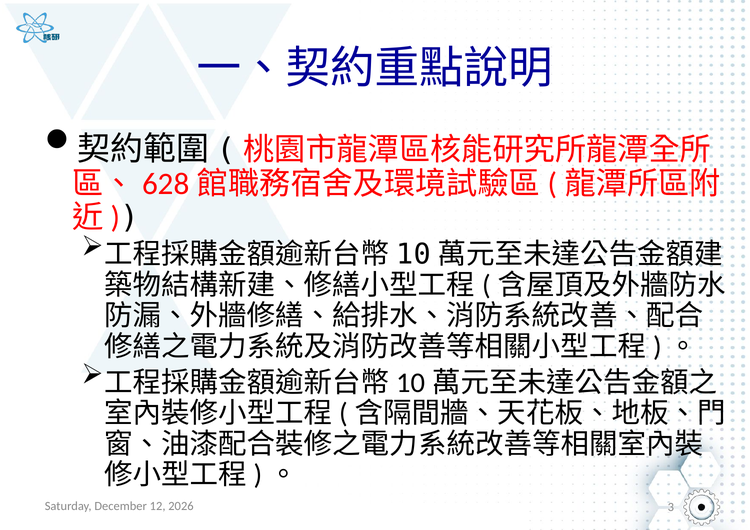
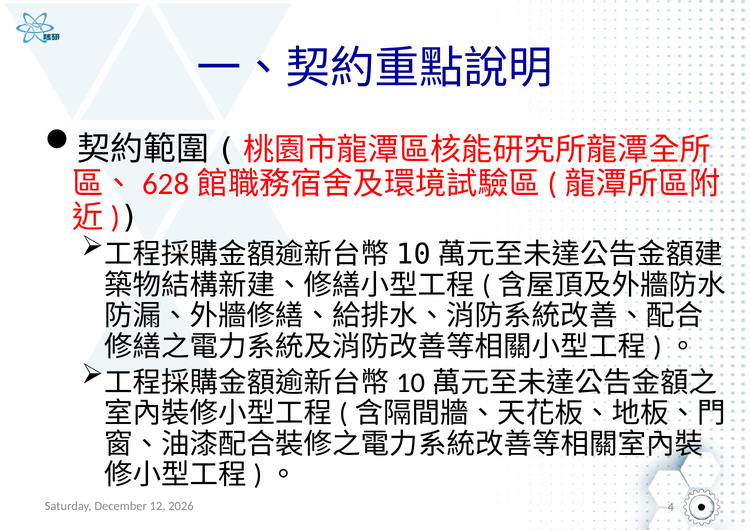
3: 3 -> 4 (671, 507)
